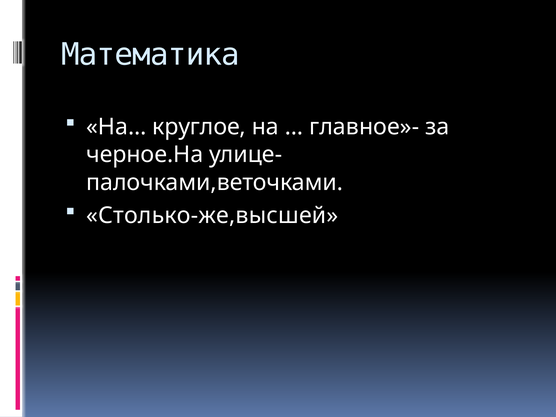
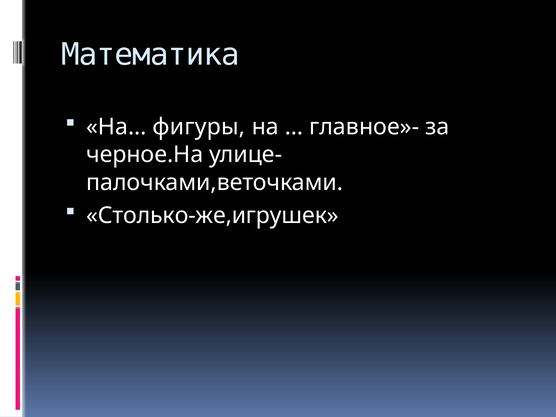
круглое: круглое -> фигуры (199, 127)
Столько-же,высшей: Столько-же,высшей -> Столько-же,игрушек (212, 216)
